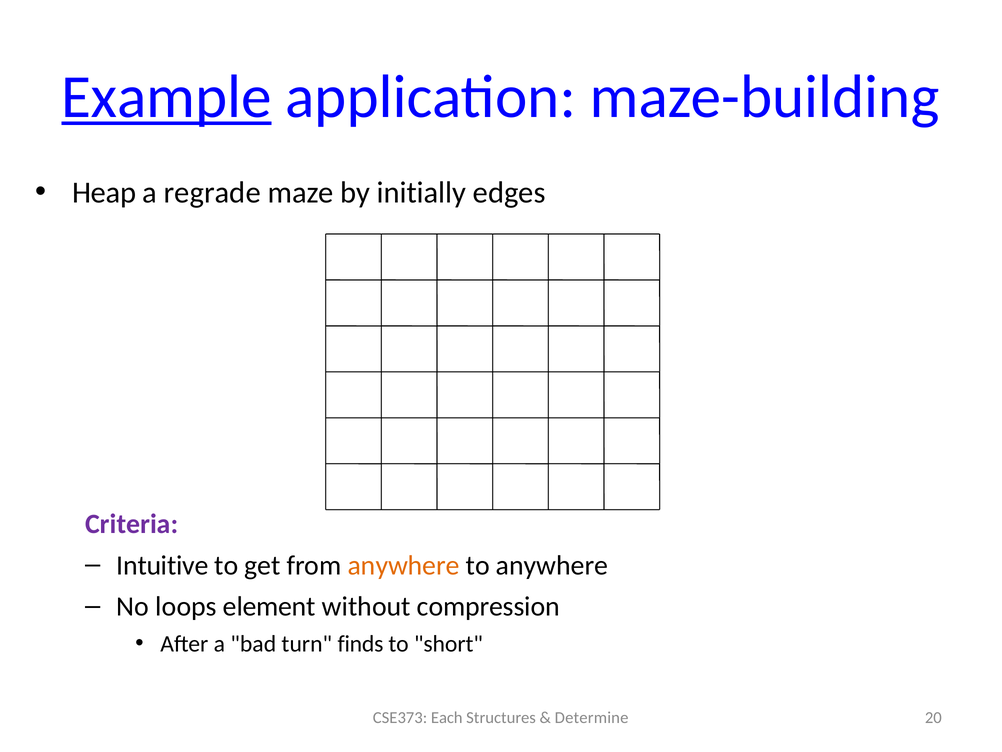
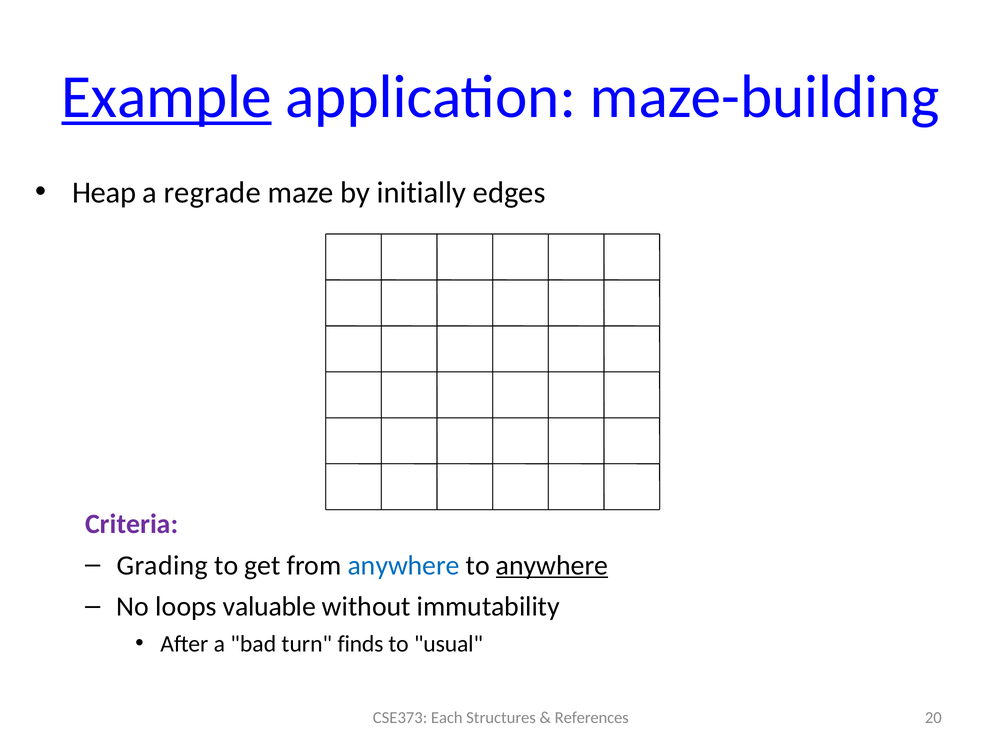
Intuitive: Intuitive -> Grading (162, 565)
anywhere colour: orange -> blue (404, 565)
anywhere underline: none -> present (552, 565)
element: element -> valuable (269, 606)
compression: compression -> immutability (488, 606)
short: short -> usual (449, 643)
Determine: Determine -> References (592, 718)
